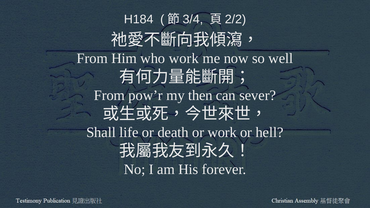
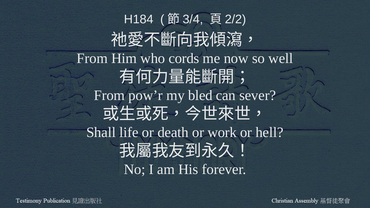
who work: work -> cords (184, 58)
then: then -> bled (200, 95)
